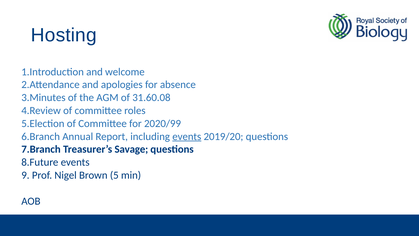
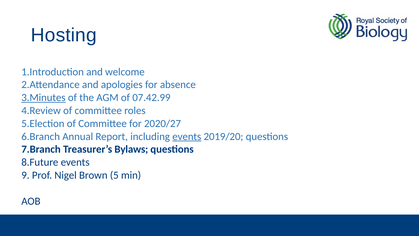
3.Minutes underline: none -> present (43, 98)
31.60.08: 31.60.08 -> 07.42.99 (151, 98)
2020/99: 2020/99 -> 2020/27 (163, 123)
Savage: Savage -> Bylaws (131, 149)
